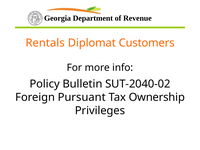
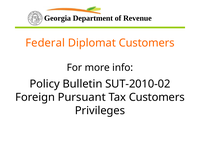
Rentals: Rentals -> Federal (45, 43)
SUT-2040-02: SUT-2040-02 -> SUT-2010-02 (138, 84)
Tax Ownership: Ownership -> Customers (157, 97)
